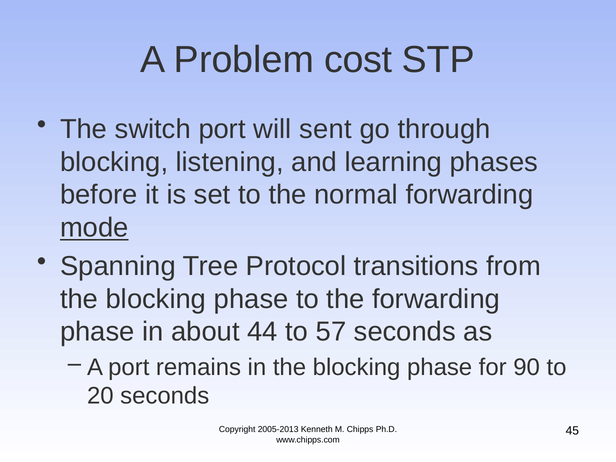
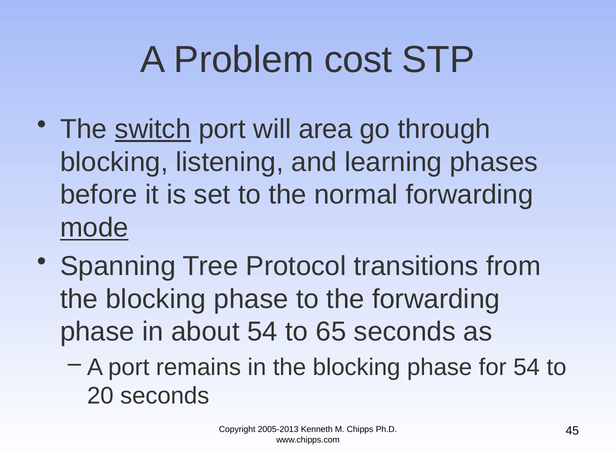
switch underline: none -> present (153, 129)
sent: sent -> area (326, 129)
about 44: 44 -> 54 (262, 332)
57: 57 -> 65 (331, 332)
for 90: 90 -> 54 (527, 367)
